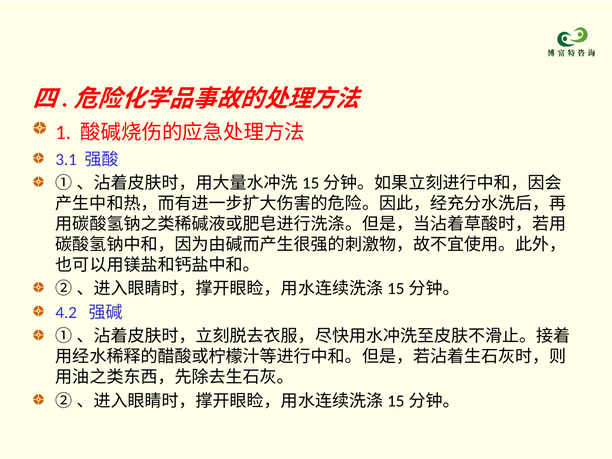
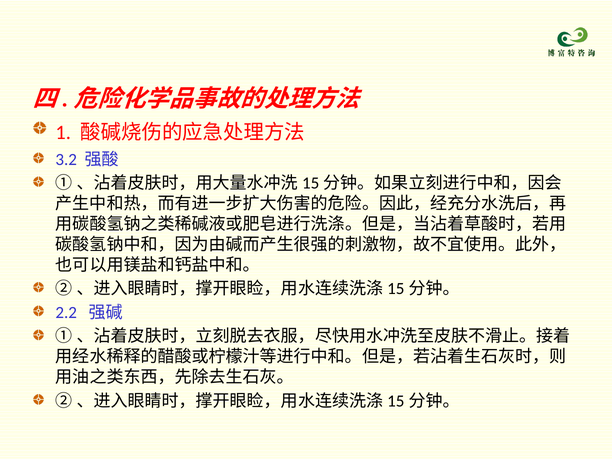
3.1: 3.1 -> 3.2 (66, 159)
4.2: 4.2 -> 2.2 (66, 313)
